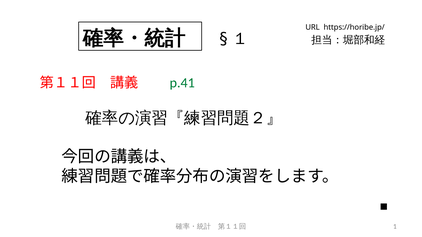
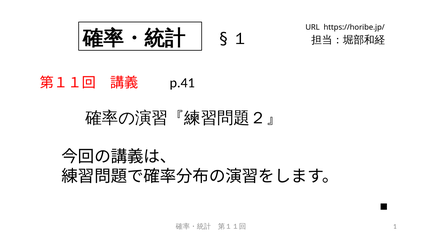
p.41 colour: green -> black (182, 83)
